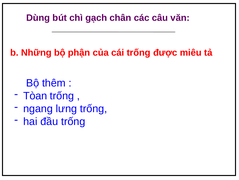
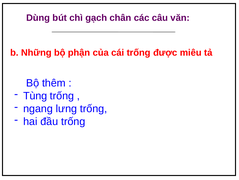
Tòan: Tòan -> Tùng (35, 96)
